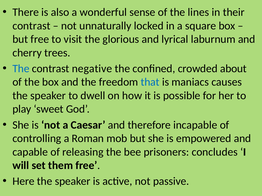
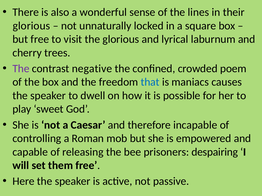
contrast: contrast -> glorious (31, 26)
The colour: blue -> purple (21, 69)
about: about -> poem (233, 69)
concludes: concludes -> despairing (215, 152)
